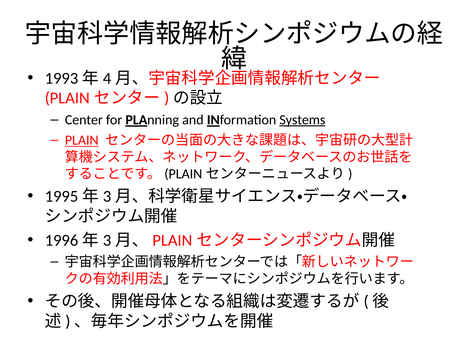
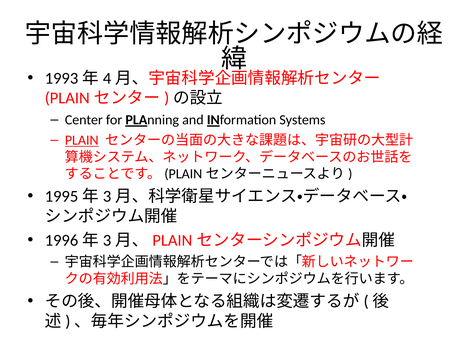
Systems underline: present -> none (302, 120)
